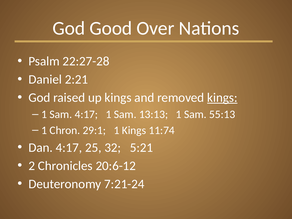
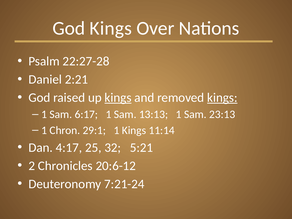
God Good: Good -> Kings (111, 28)
kings underline: none -> present (118, 98)
Sam 4:17: 4:17 -> 6:17 (86, 114)
55:13: 55:13 -> 23:13 (222, 114)
11:74: 11:74 -> 11:14 (162, 130)
